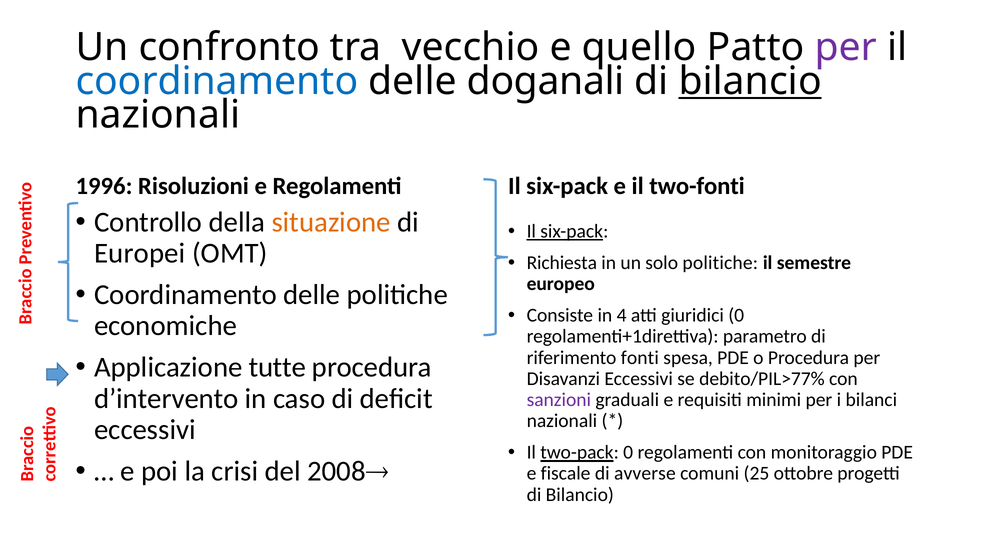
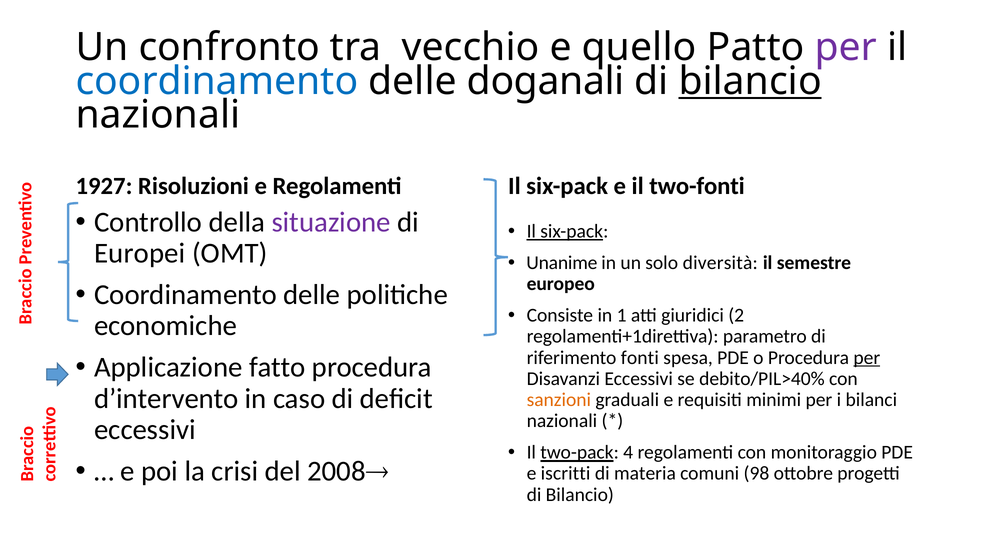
1996: 1996 -> 1927 (104, 186)
situazione colour: orange -> purple (331, 222)
Richiesta: Richiesta -> Unanime (562, 263)
solo politiche: politiche -> diversità (720, 263)
4: 4 -> 1 (622, 316)
giuridici 0: 0 -> 2 (736, 316)
per underline: none -> present (867, 358)
tutte: tutte -> fatto (277, 368)
debito/PIL>77%: debito/PIL>77% -> debito/PIL>40% (762, 379)
sanzioni colour: purple -> orange (559, 400)
two-pack 0: 0 -> 4 (628, 453)
fiscale: fiscale -> iscritti (566, 474)
avverse: avverse -> materia (645, 474)
25: 25 -> 98 (756, 474)
